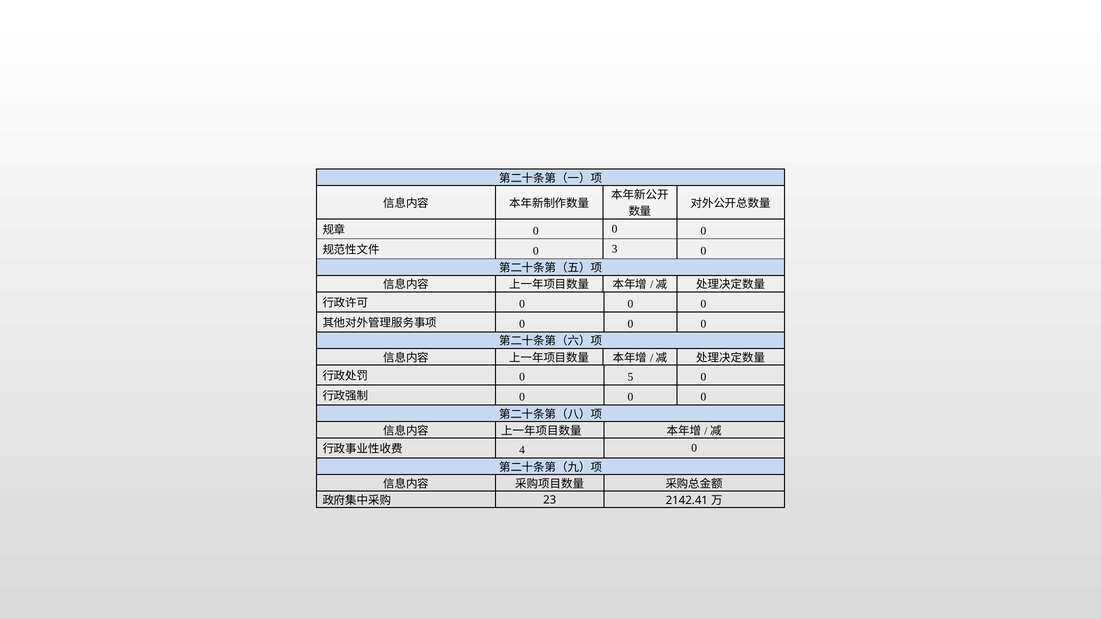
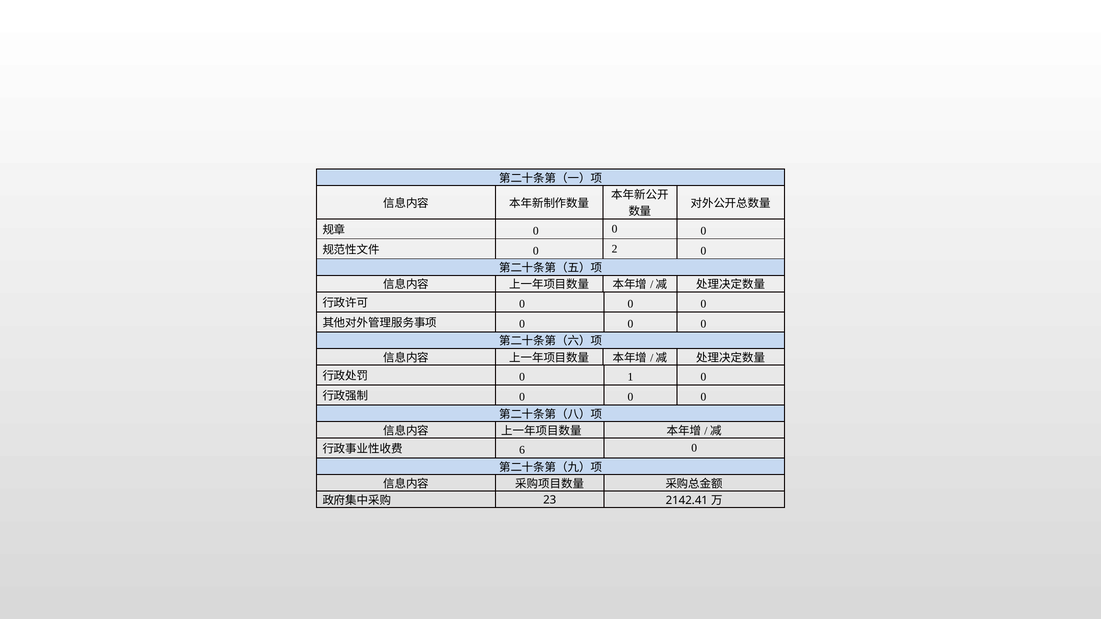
3: 3 -> 2 (615, 249)
5: 5 -> 1 (630, 377)
4: 4 -> 6 (522, 450)
